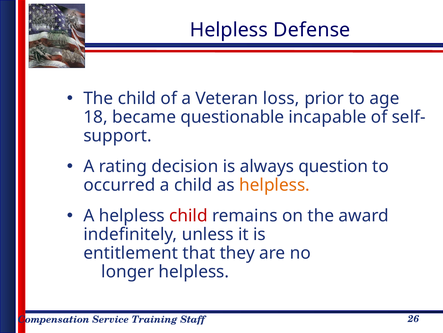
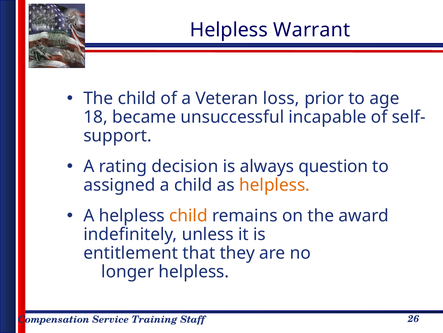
Defense: Defense -> Warrant (312, 30)
questionable: questionable -> unsuccessful (232, 117)
occurred: occurred -> assigned (119, 185)
child colour: red -> orange (188, 215)
